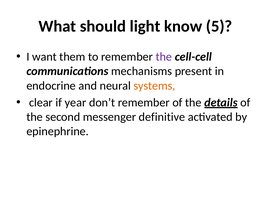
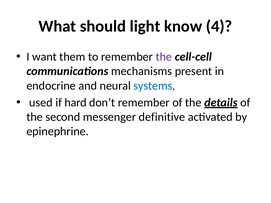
5: 5 -> 4 (219, 26)
systems colour: orange -> blue (154, 86)
clear: clear -> used (41, 103)
year: year -> hard (76, 103)
